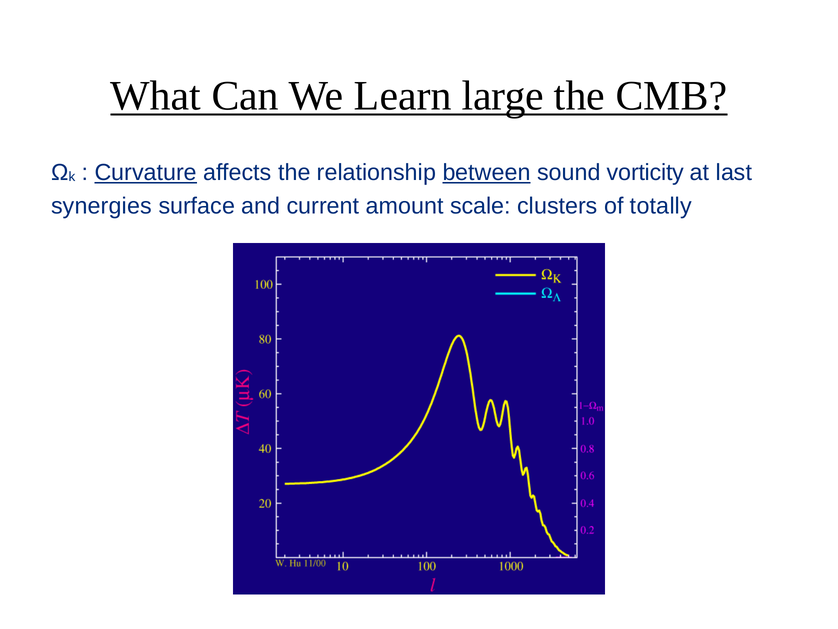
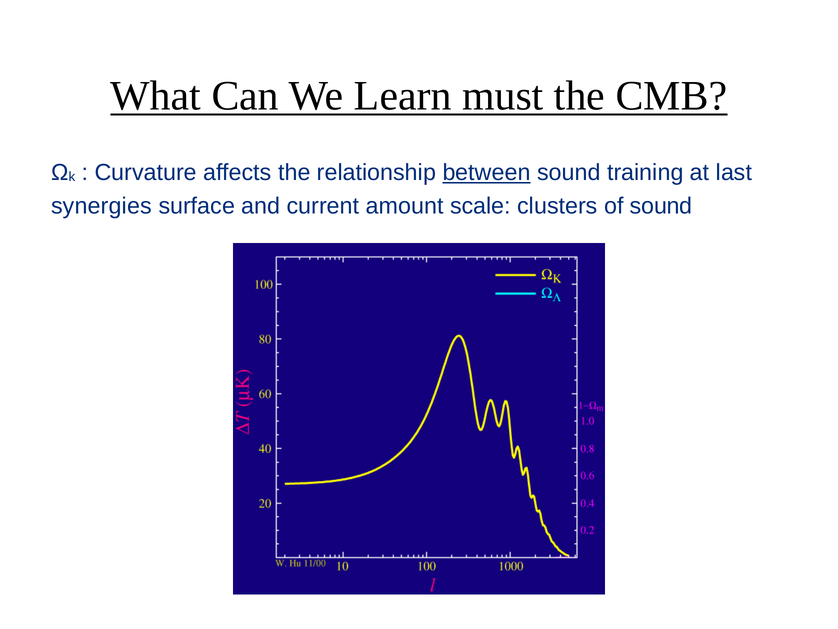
large: large -> must (503, 96)
Curvature underline: present -> none (146, 172)
vorticity: vorticity -> training (645, 172)
of totally: totally -> sound (661, 206)
